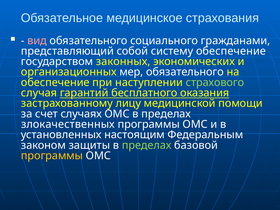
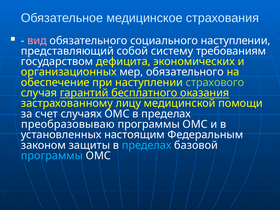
социального гражданами: гражданами -> наступлении (236, 41)
систему обеспечение: обеспечение -> требованиям (231, 51)
законных: законных -> дефицита (123, 62)
злокачественных: злокачественных -> преобразовываю (68, 124)
пределах colour: light green -> light blue (147, 145)
программы colour: yellow -> light blue (52, 156)
